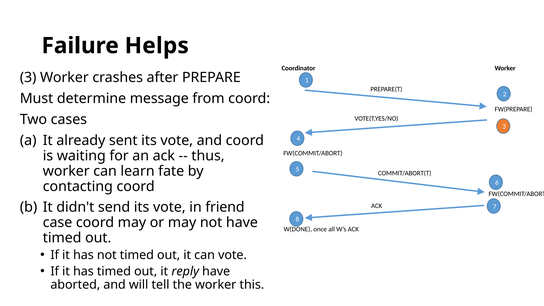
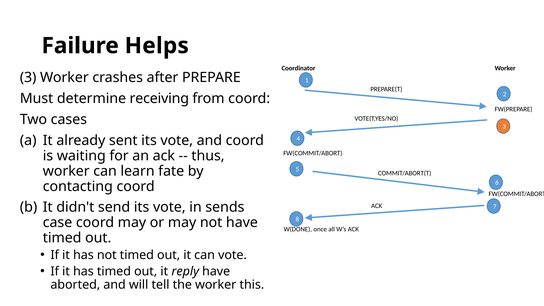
message: message -> receiving (159, 99)
friend: friend -> sends (225, 207)
